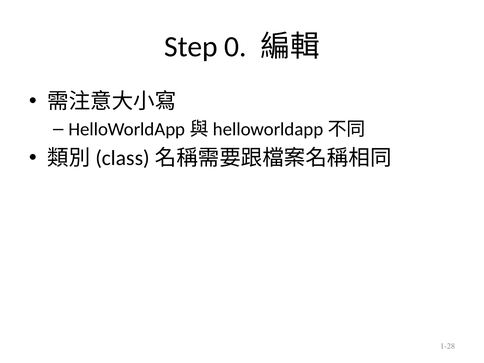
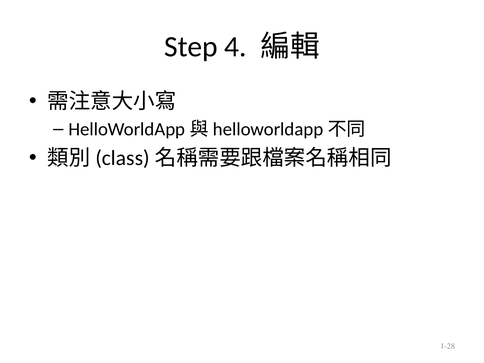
0: 0 -> 4 (235, 47)
